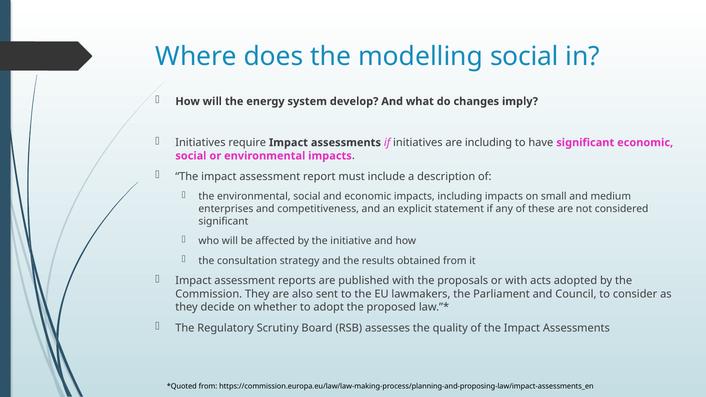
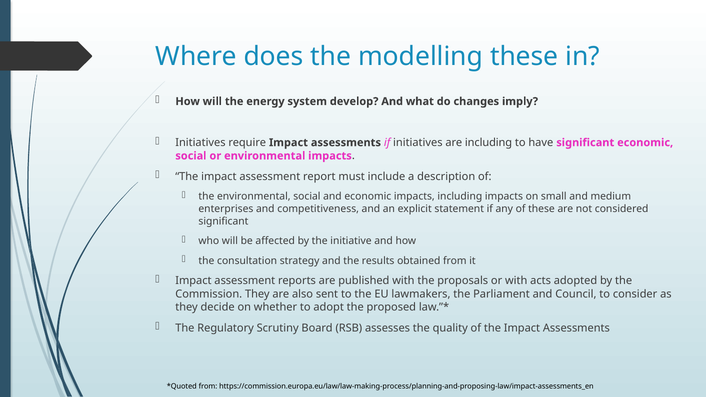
modelling social: social -> these (524, 57)
